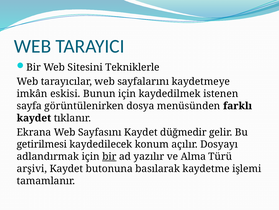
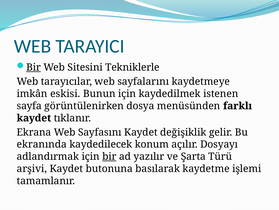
Bir underline: none -> present (34, 67)
düğmedir: düğmedir -> değişiklik (183, 132)
getirilmesi: getirilmesi -> ekranında (42, 144)
Alma: Alma -> Şarta (193, 156)
